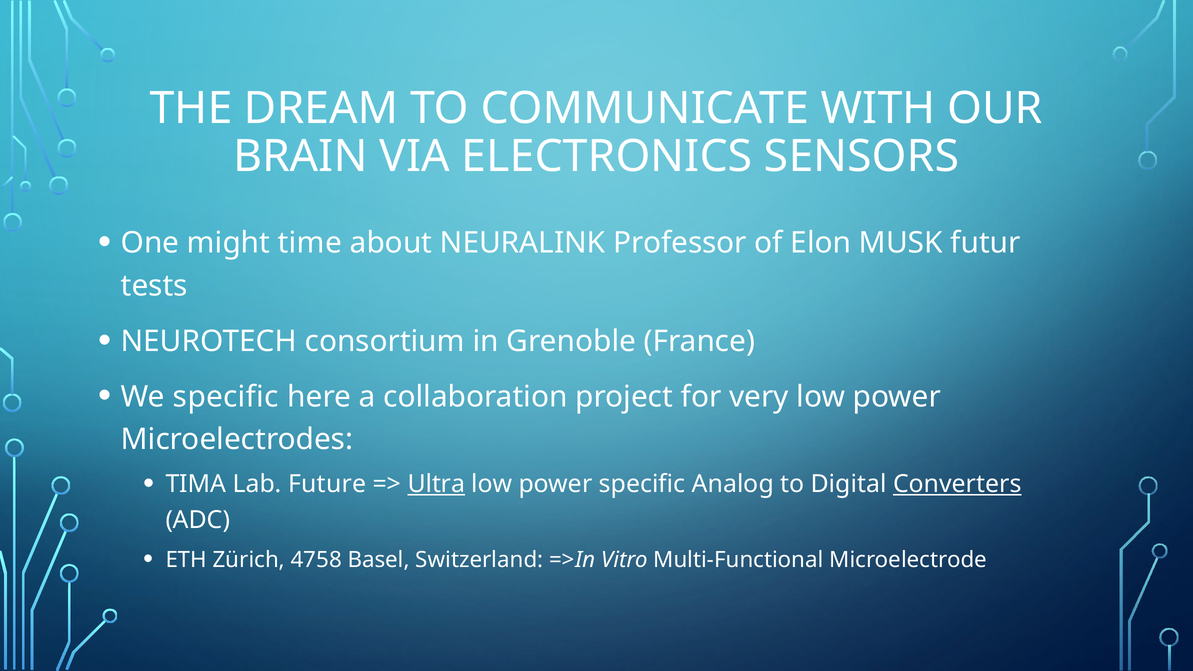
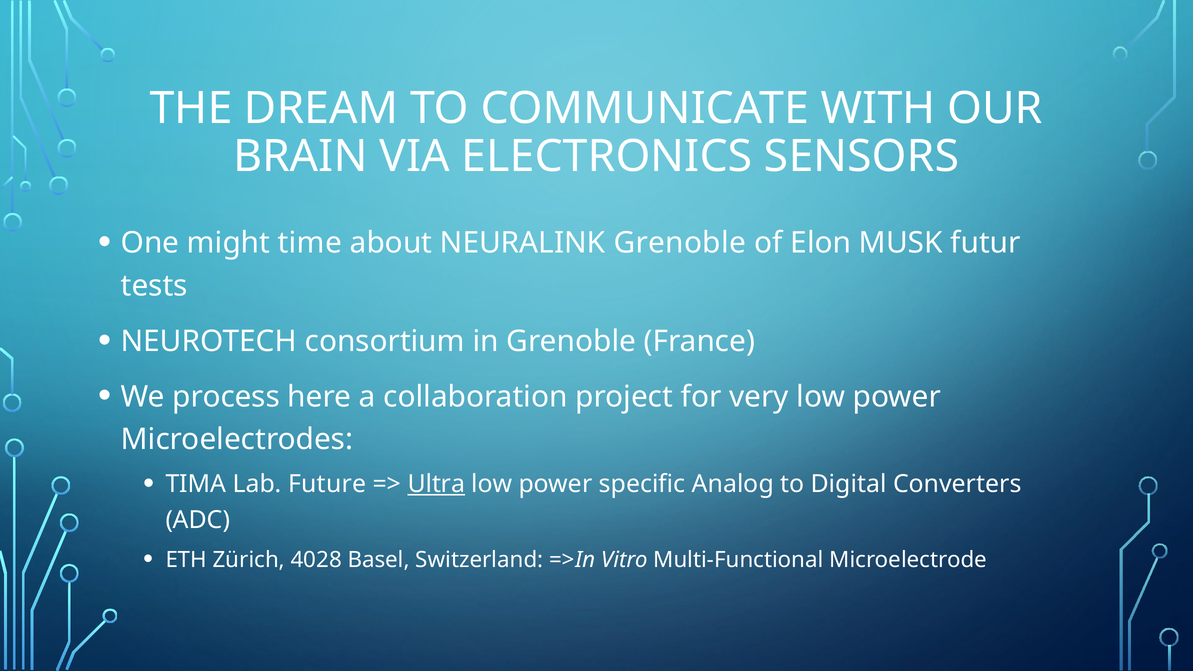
NEURALINK Professor: Professor -> Grenoble (680, 243)
We specific: specific -> process (226, 397)
Converters underline: present -> none (957, 484)
4758: 4758 -> 4028 (316, 560)
